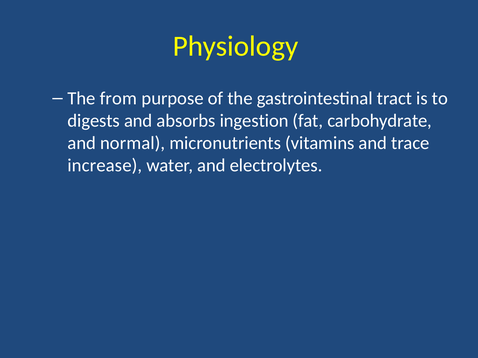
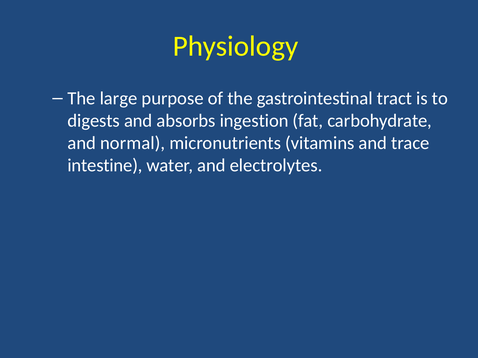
from: from -> large (119, 98)
increase: increase -> intestine (105, 165)
